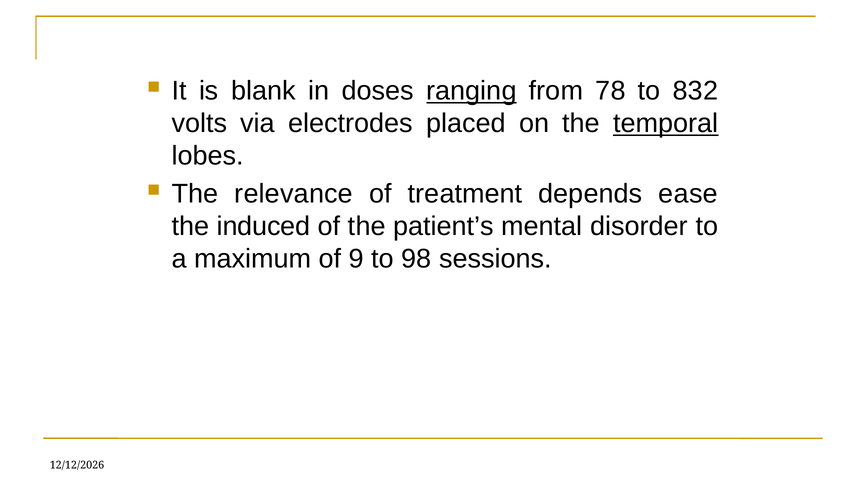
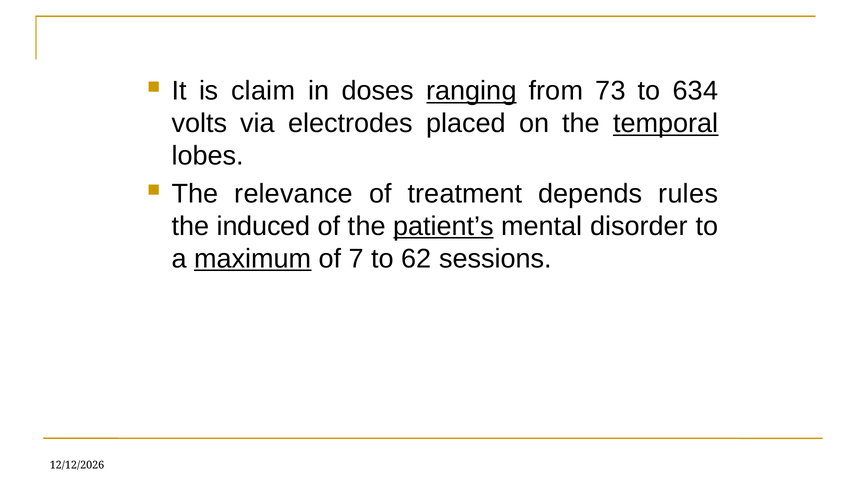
blank: blank -> claim (263, 91)
78: 78 -> 73 (610, 91)
832: 832 -> 634 (696, 91)
ease: ease -> rules (688, 194)
patient’s underline: none -> present (444, 226)
maximum underline: none -> present (253, 259)
9: 9 -> 7 (356, 259)
98: 98 -> 62 (416, 259)
